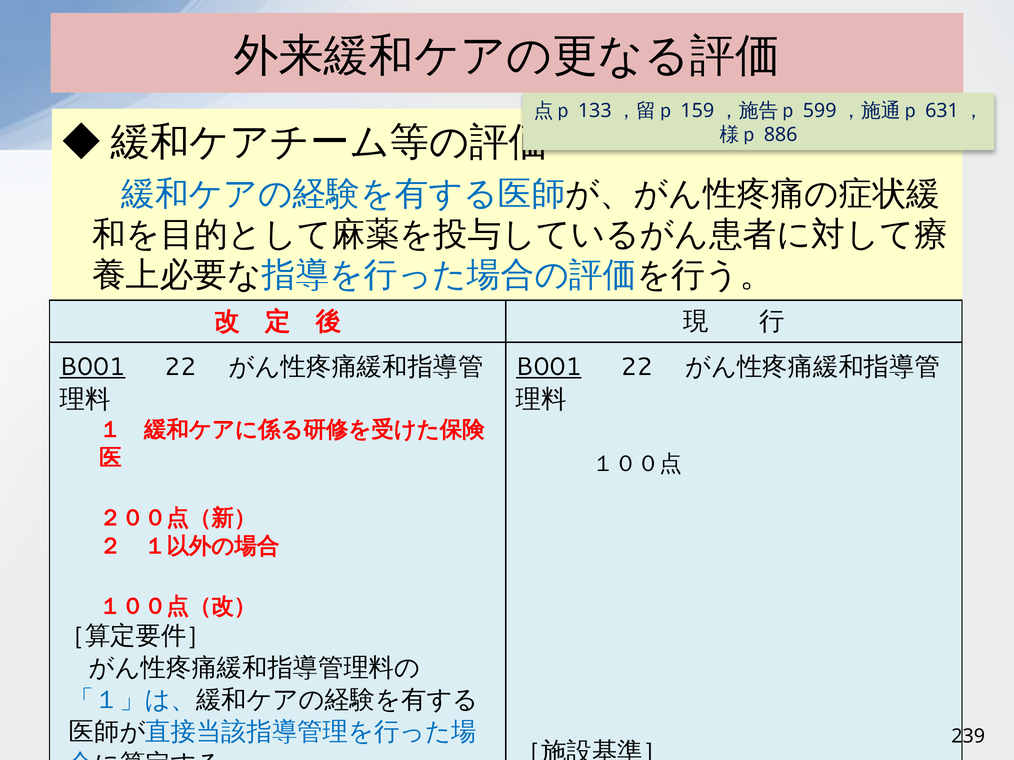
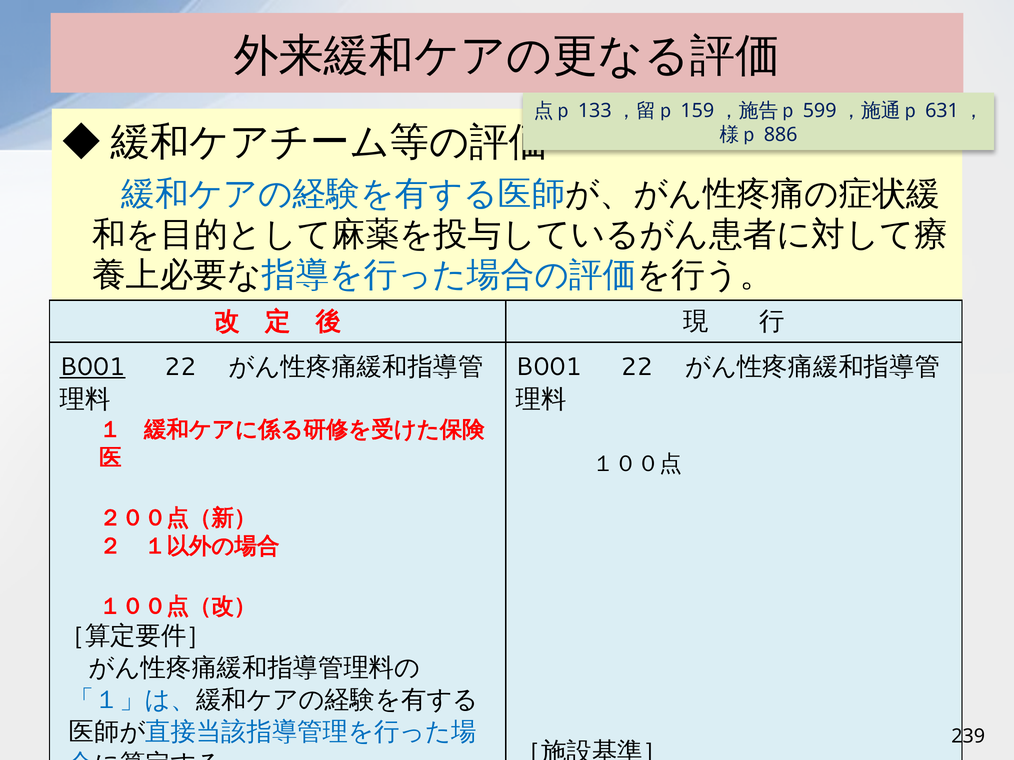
B001 underline: present -> none (549, 367)
